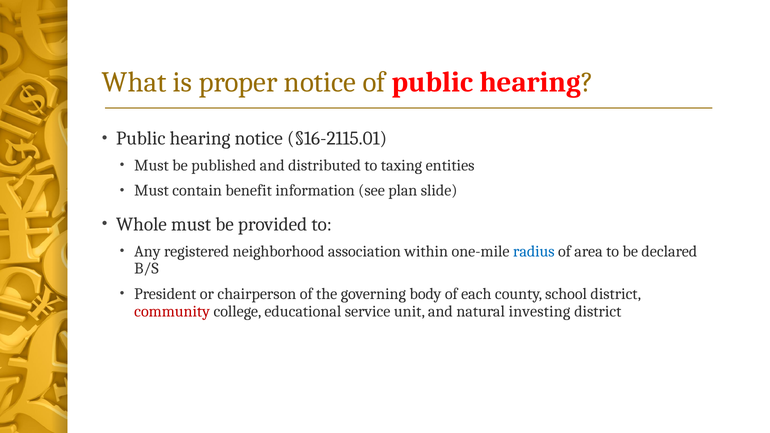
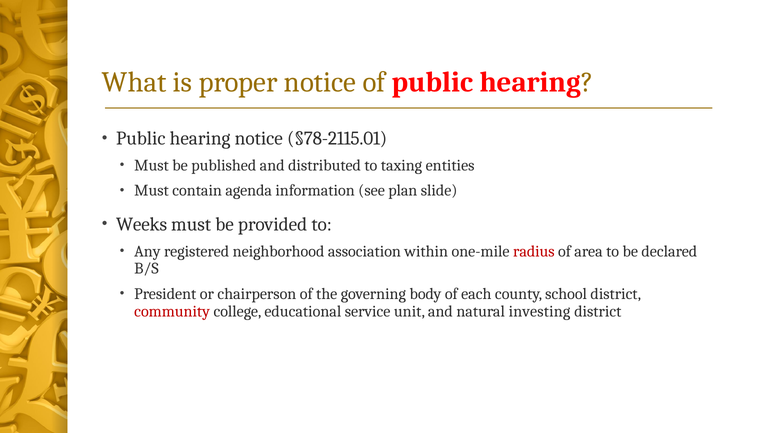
§16-2115.01: §16-2115.01 -> §78-2115.01 (337, 138)
benefit: benefit -> agenda (249, 191)
Whole: Whole -> Weeks (142, 224)
radius colour: blue -> red (534, 251)
